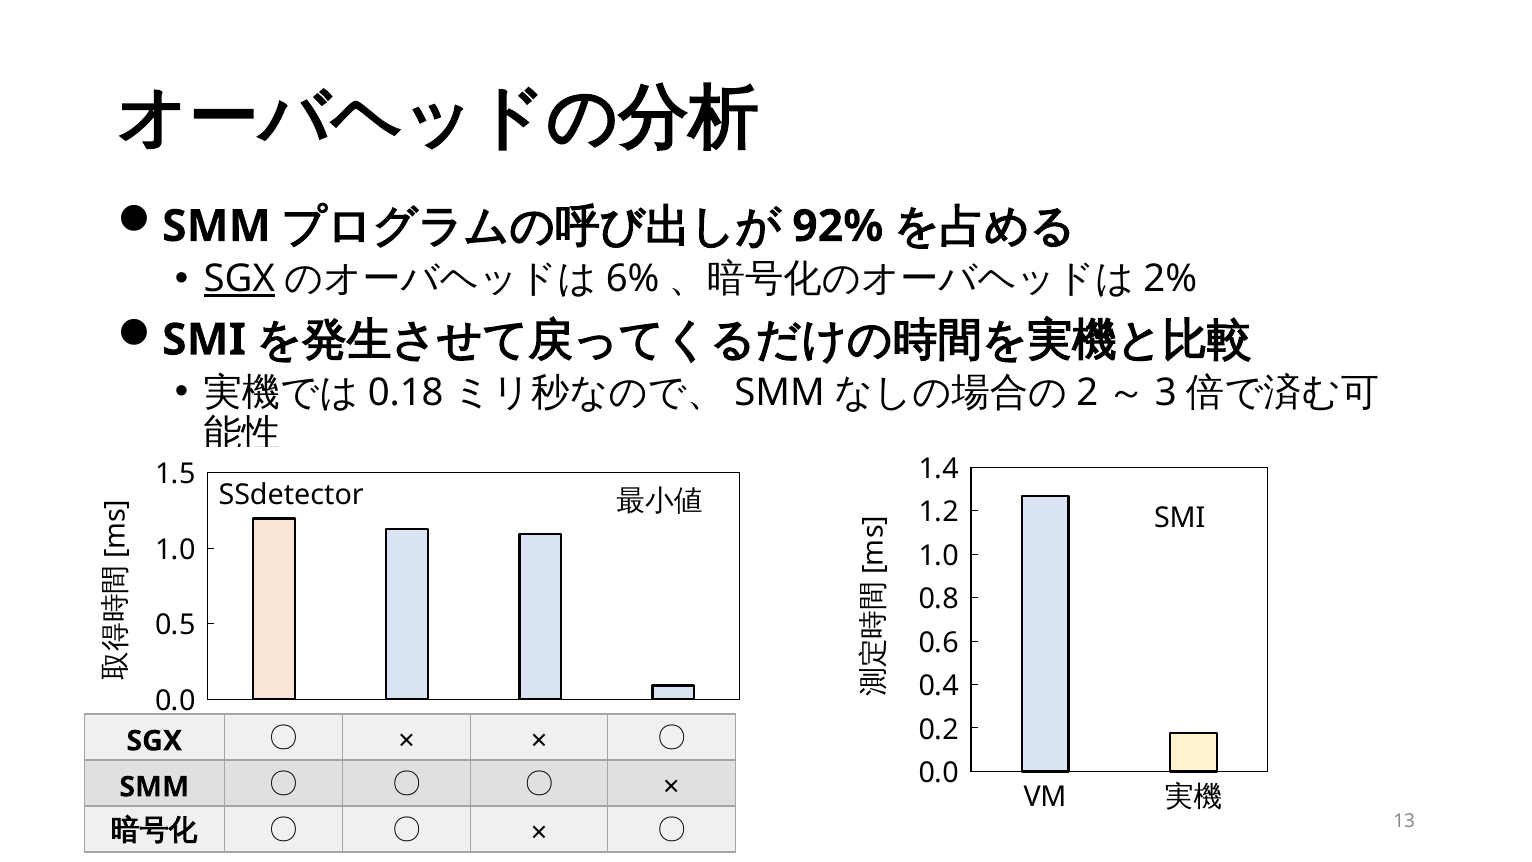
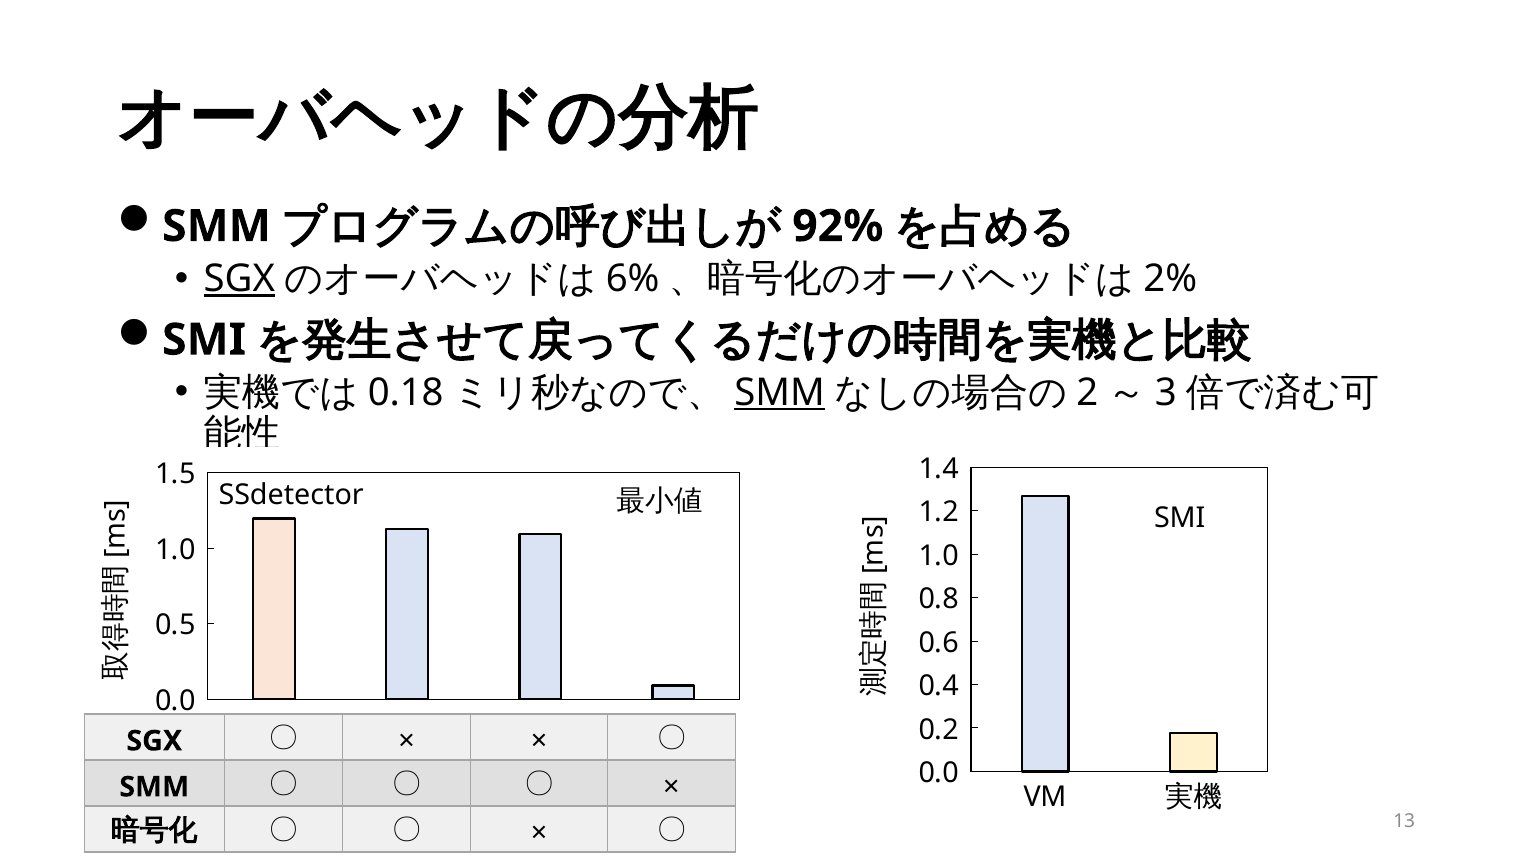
SMM underline: none -> present (780, 393)
